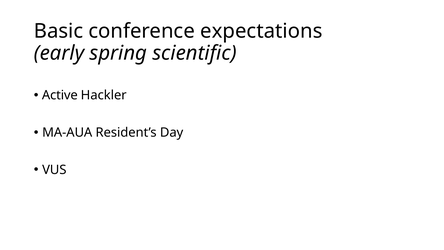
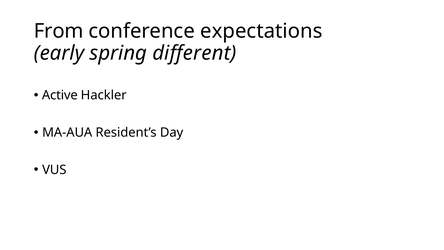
Basic: Basic -> From (59, 31)
scientific: scientific -> different (194, 53)
